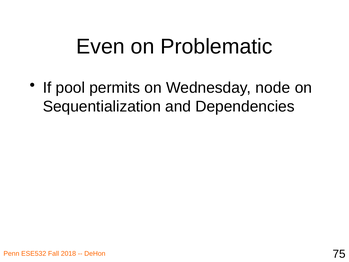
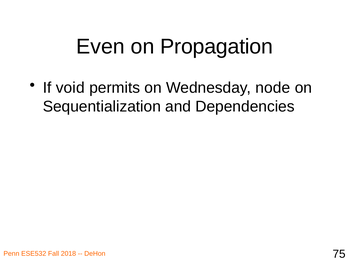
Problematic: Problematic -> Propagation (217, 47)
pool: pool -> void (70, 88)
